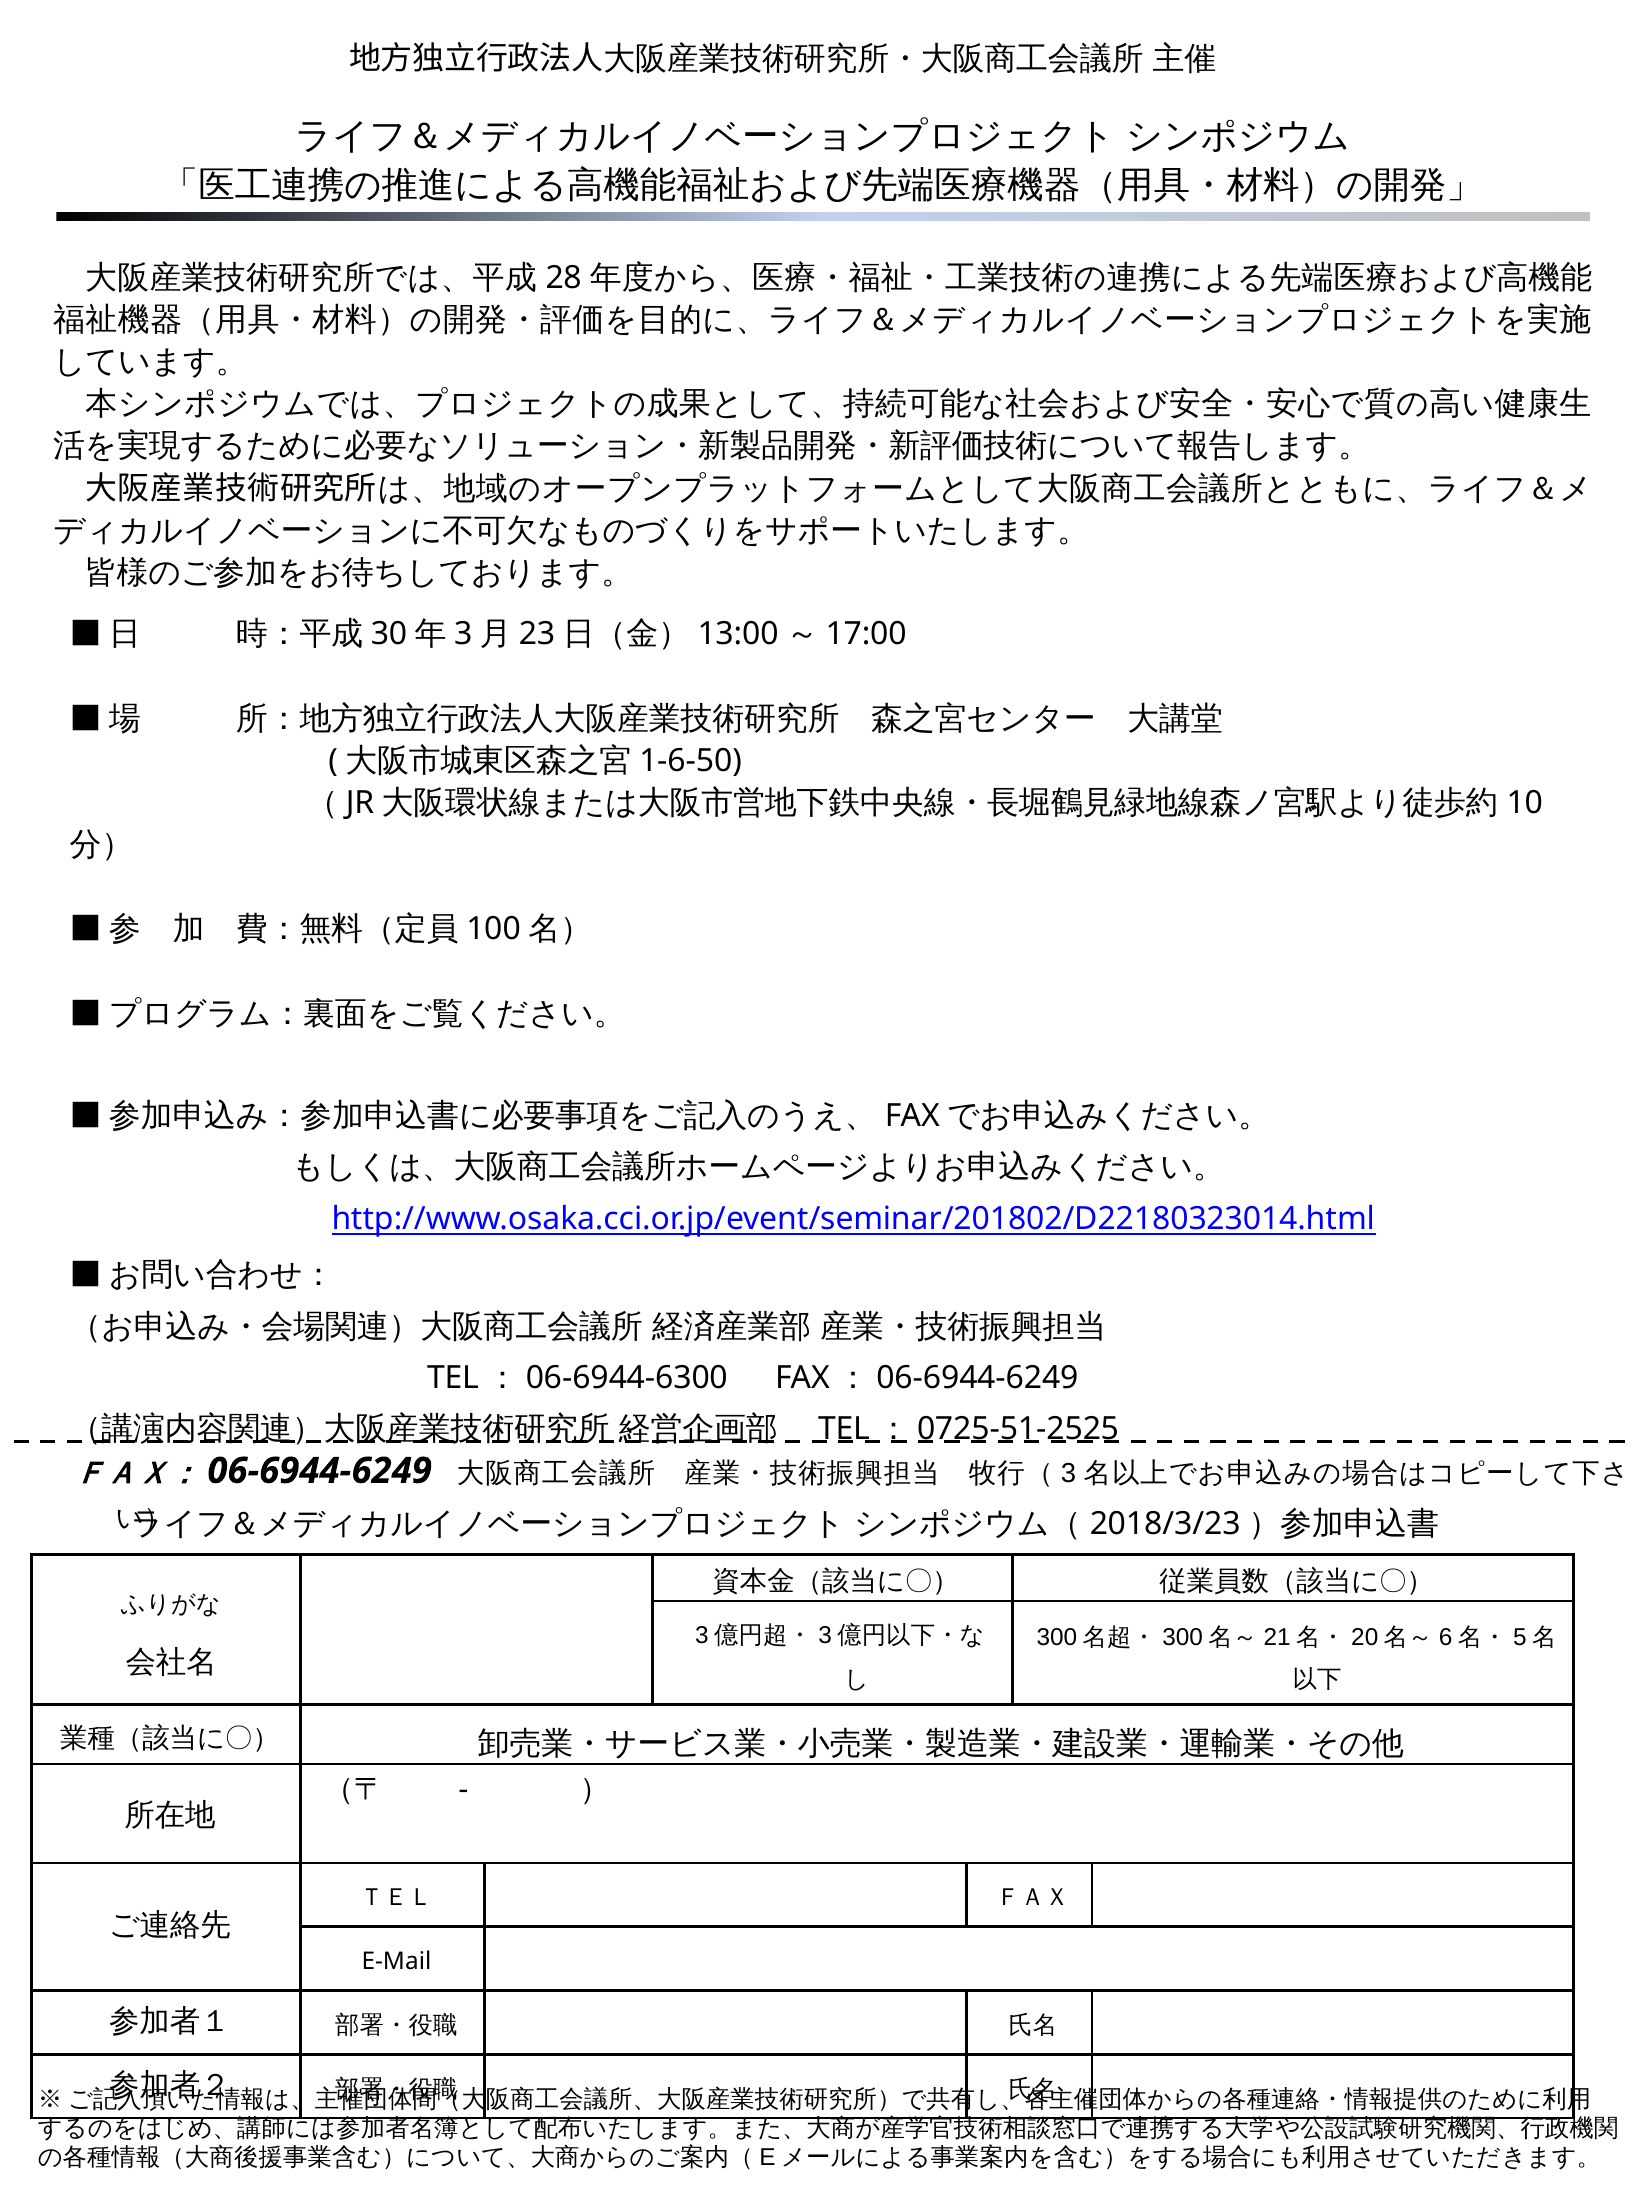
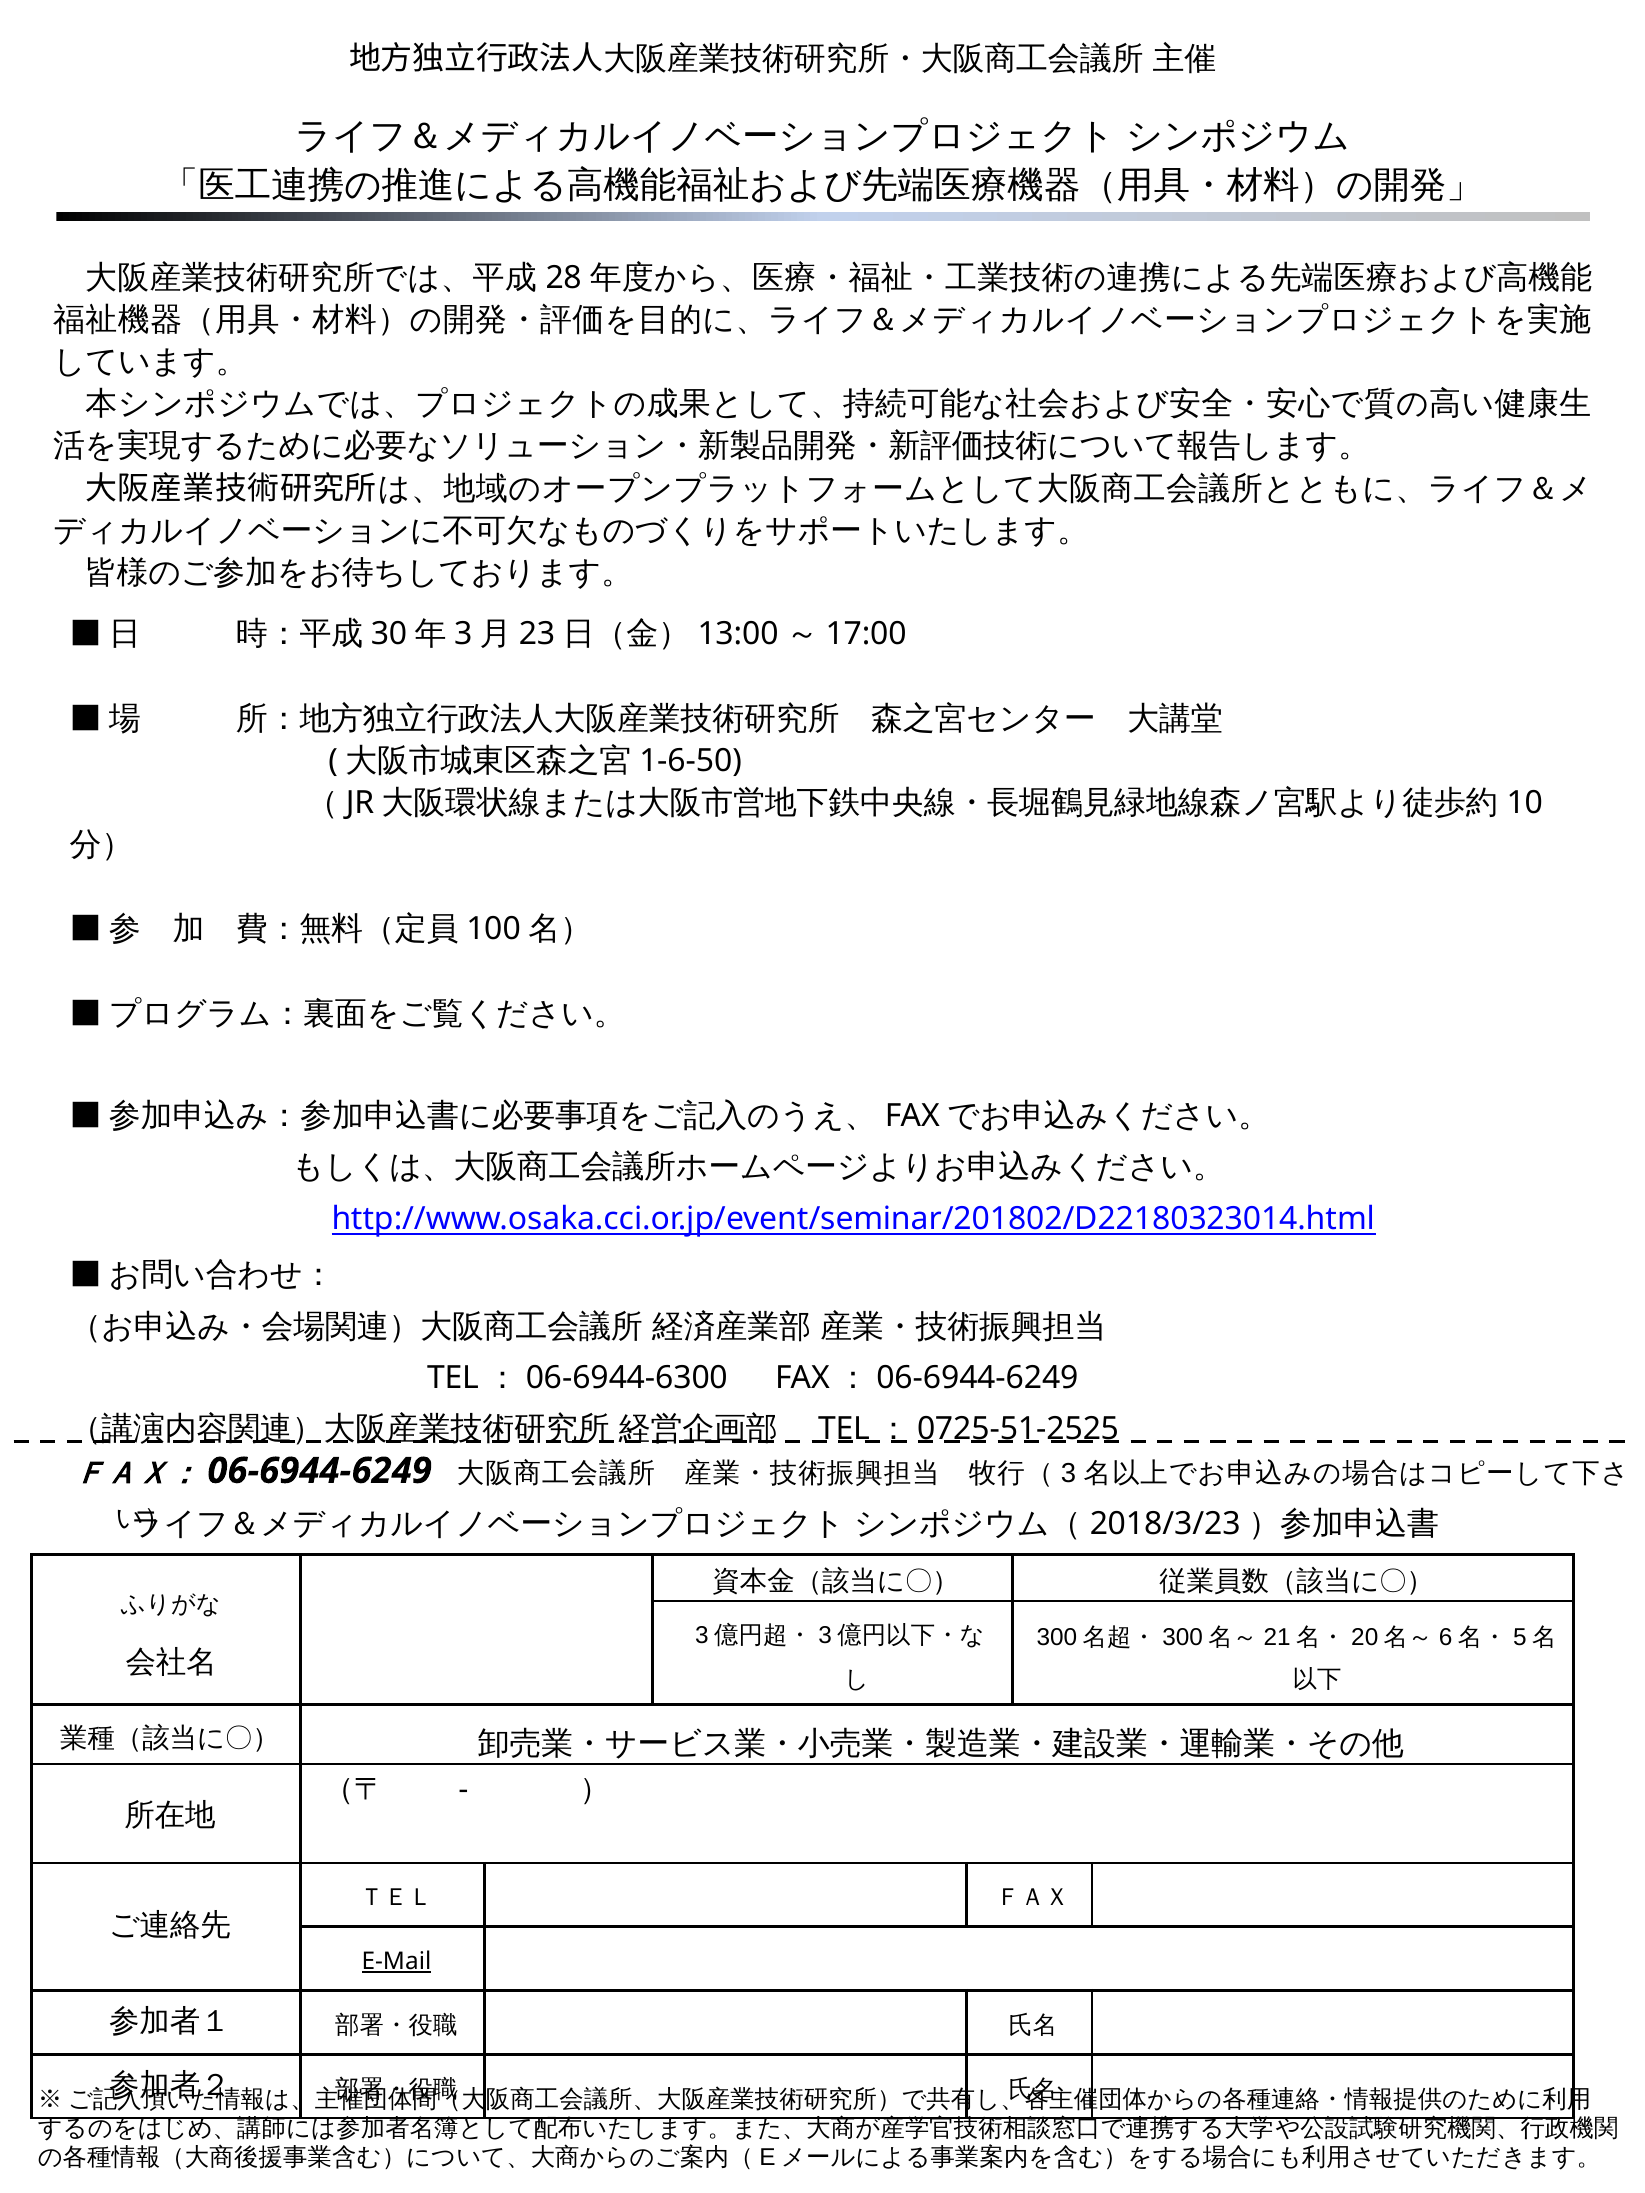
E-Mail underline: none -> present (396, 1962)
